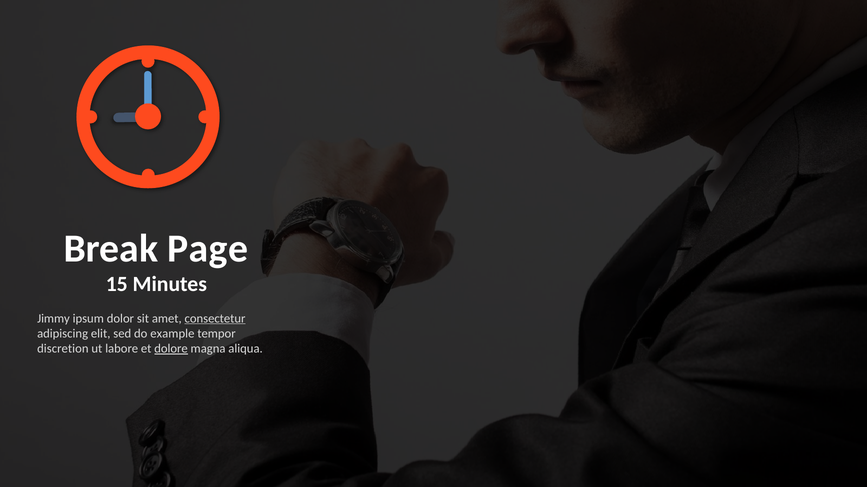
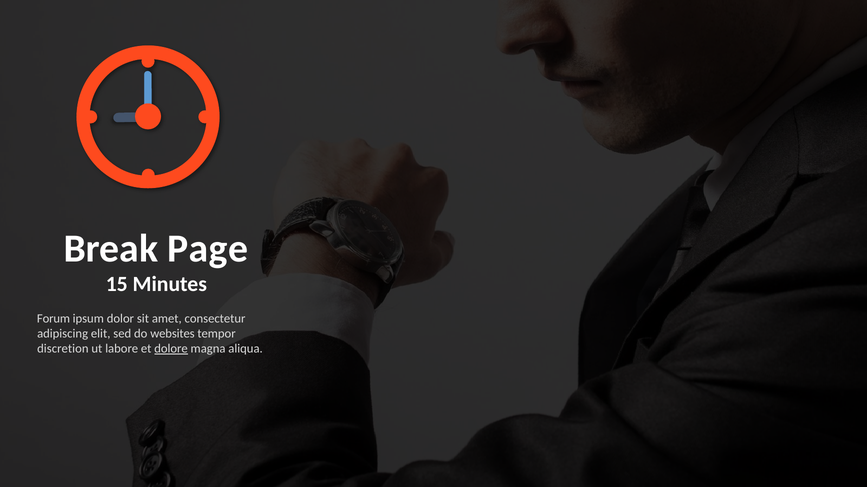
Jimmy: Jimmy -> Forum (54, 319)
consectetur underline: present -> none (215, 319)
example: example -> websites (172, 334)
